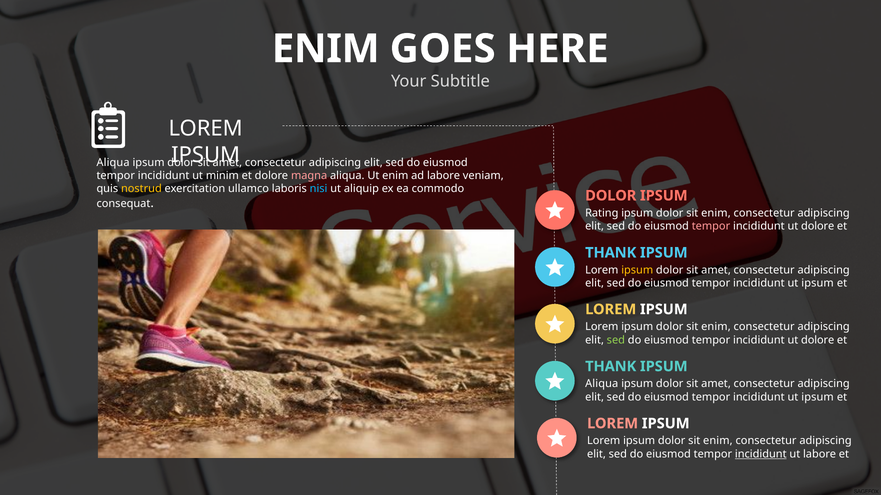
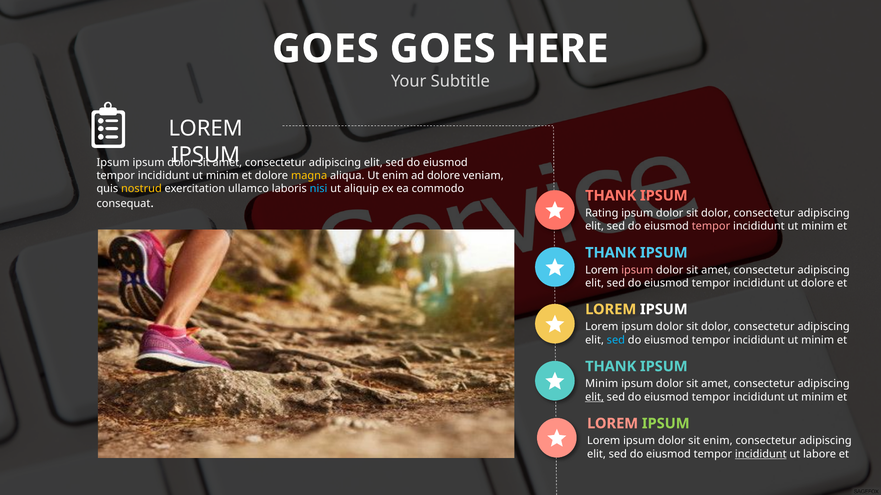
ENIM: ENIM -> GOES (325, 49)
Aliqua: Aliqua -> Ipsum (113, 163)
magna colour: pink -> yellow (309, 176)
ad labore: labore -> dolore (444, 176)
DOLOR: DOLOR -> THANK (611, 196)
enim: enim -> dolor (716, 213)
dolore: dolore -> minim (818, 226)
ipsum colour: yellow -> pink (637, 270)
ipsum: ipsum -> dolore (818, 284)
enim: enim -> dolor (716, 327)
sed colour: light green -> light blue (616, 340)
dolore: dolore -> minim (818, 340)
Aliqua: Aliqua -> Minim (602, 384)
elit underline: none -> present (595, 397)
ipsum: ipsum -> minim (818, 397)
IPSUM colour: white -> light green (666, 424)
